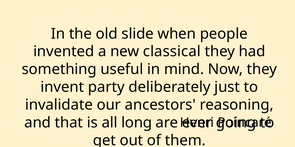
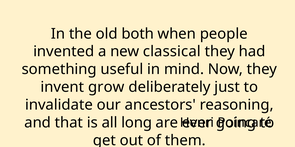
slide: slide -> both (138, 34)
party: party -> grow (106, 87)
